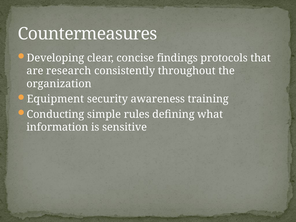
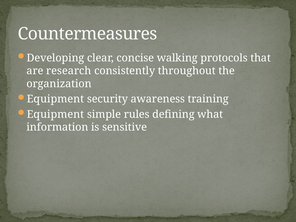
findings: findings -> walking (177, 58)
Conducting: Conducting -> Equipment (55, 114)
